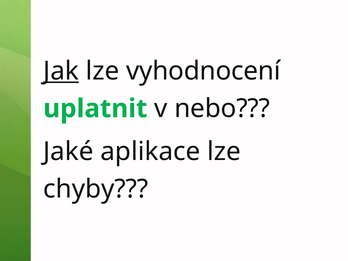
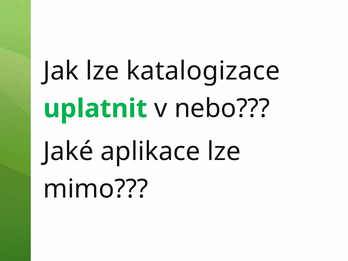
Jak underline: present -> none (61, 71)
vyhodnocení: vyhodnocení -> katalogizace (203, 71)
chyby: chyby -> mimo (96, 189)
